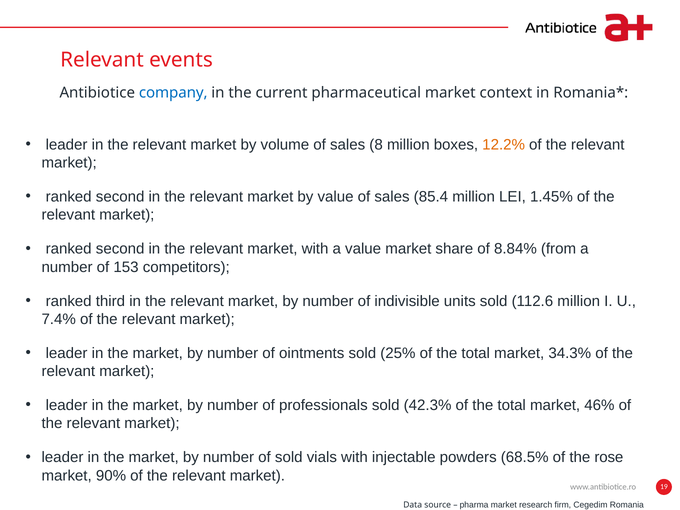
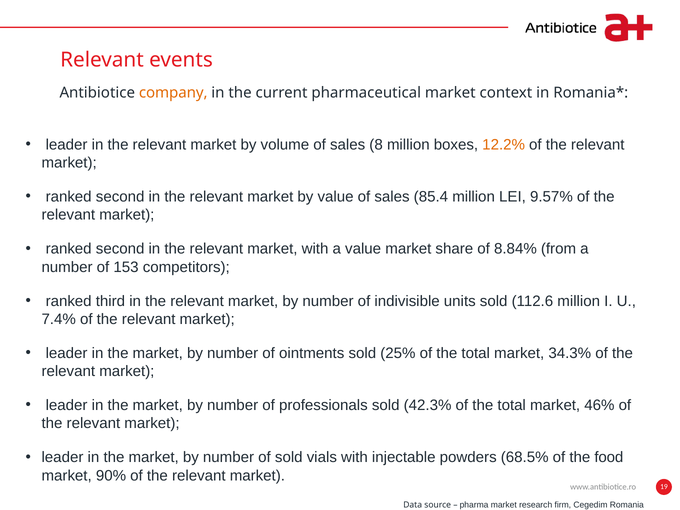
company colour: blue -> orange (173, 93)
1.45%: 1.45% -> 9.57% (551, 197)
rose: rose -> food (609, 457)
